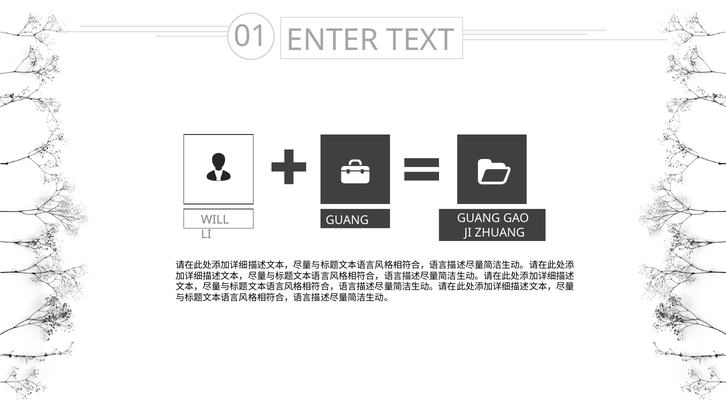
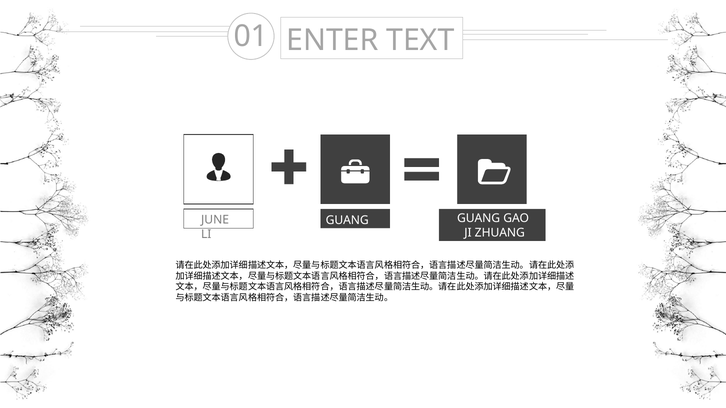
WILL: WILL -> JUNE (215, 220)
